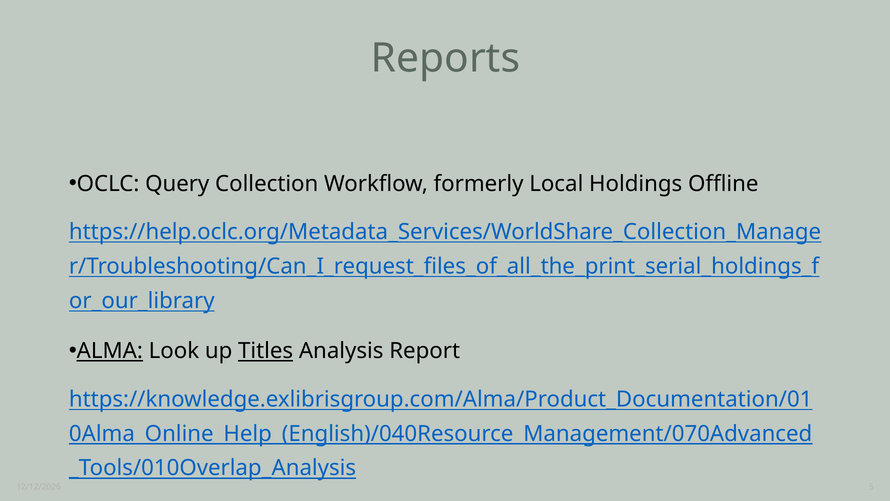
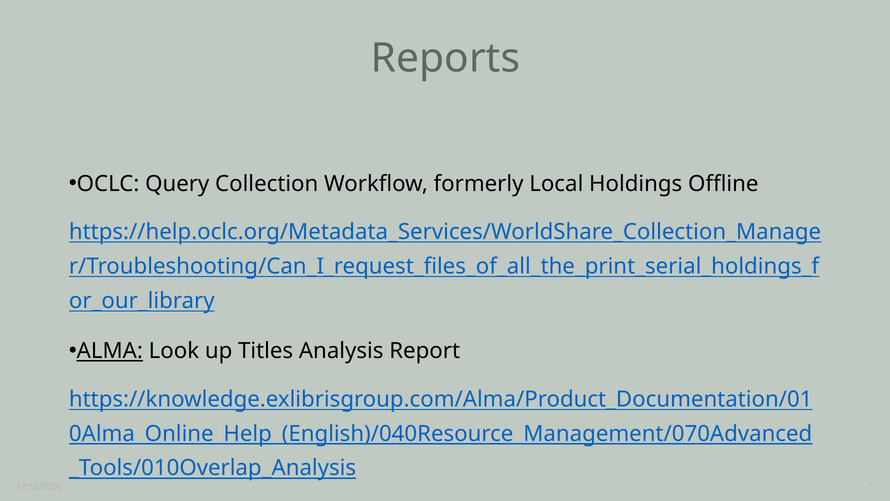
Titles underline: present -> none (266, 351)
